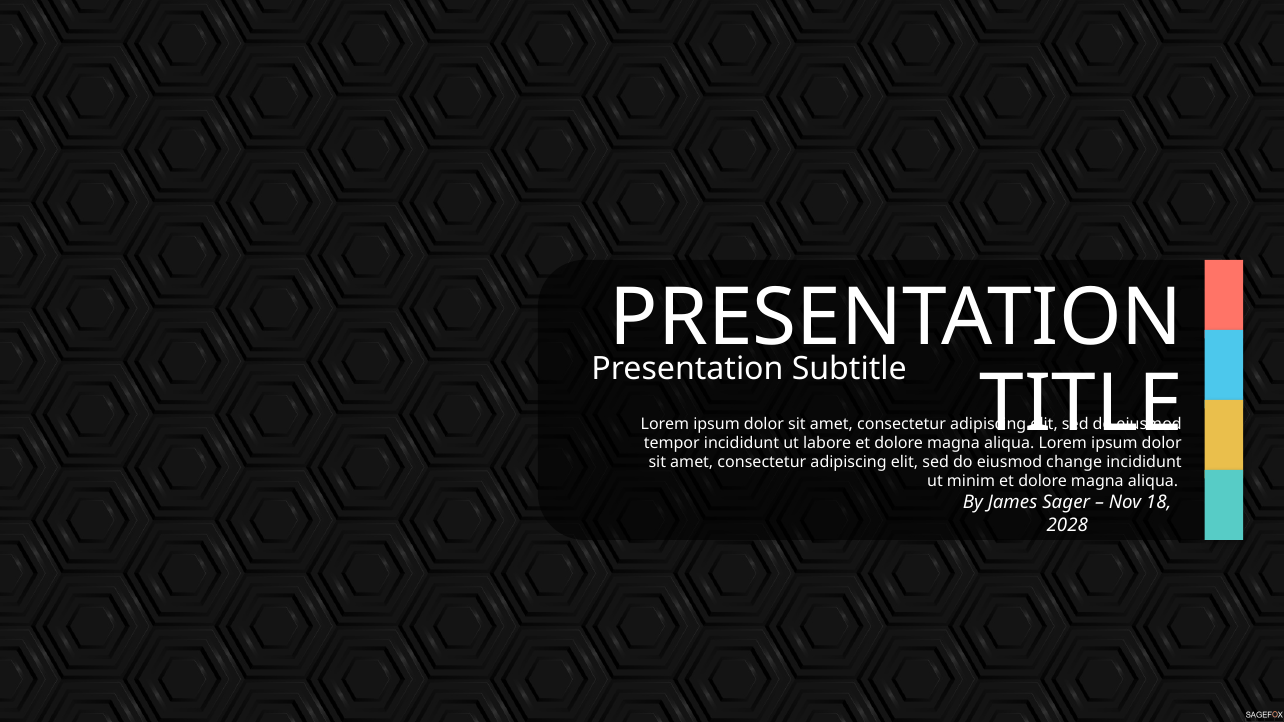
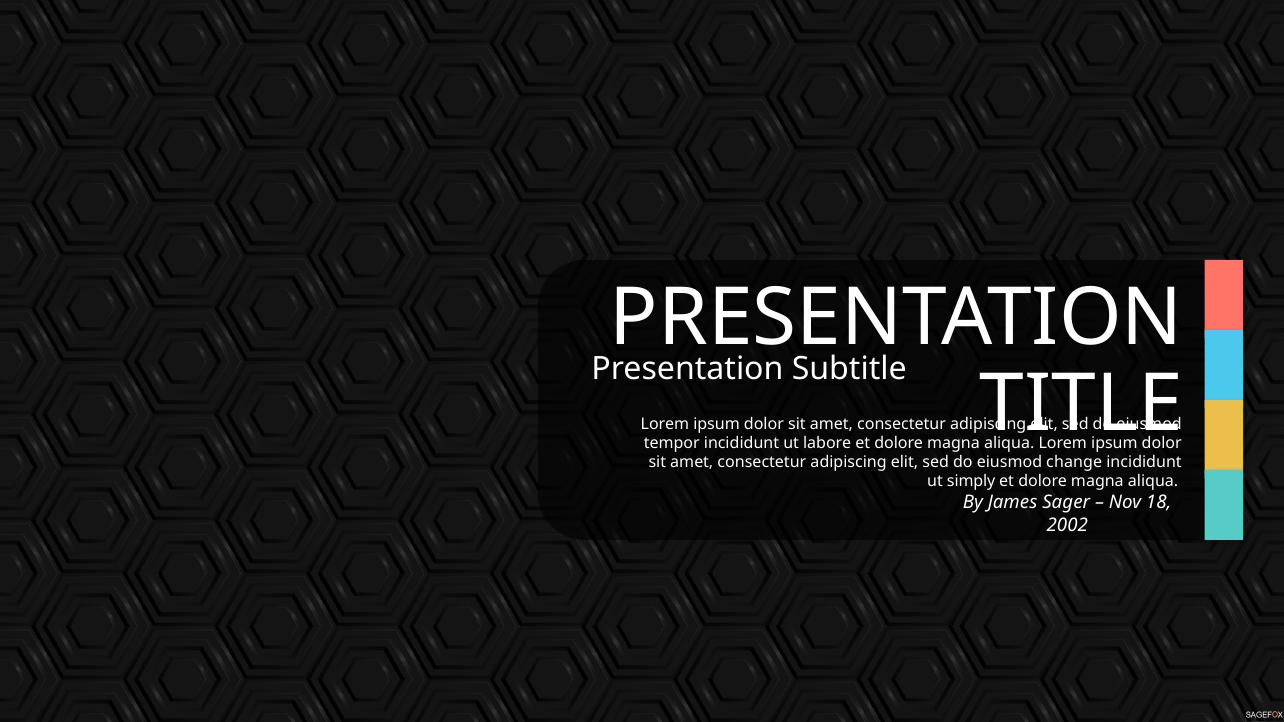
minim: minim -> simply (971, 482)
2028: 2028 -> 2002 (1067, 525)
